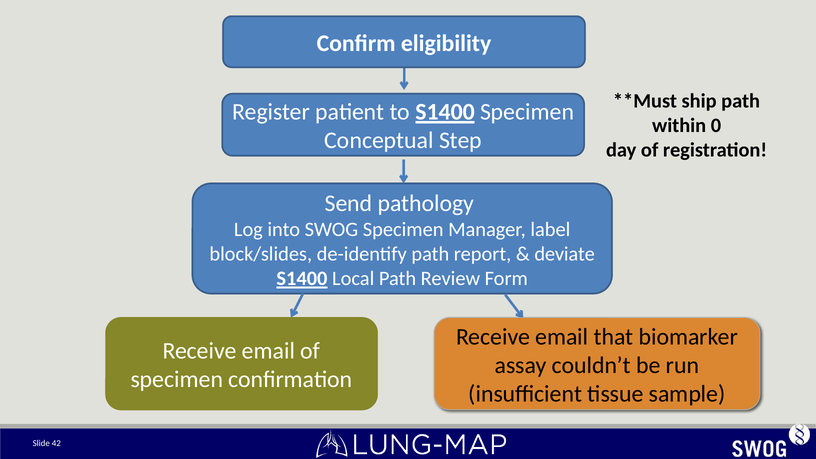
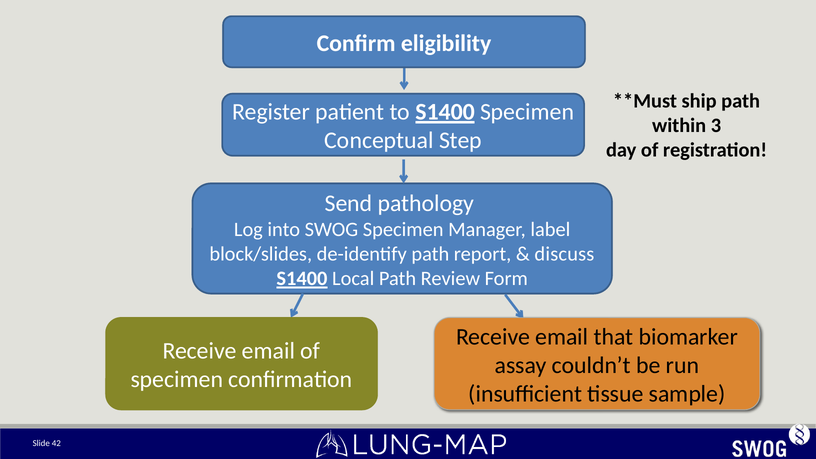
0: 0 -> 3 (716, 126)
deviate: deviate -> discuss (564, 254)
